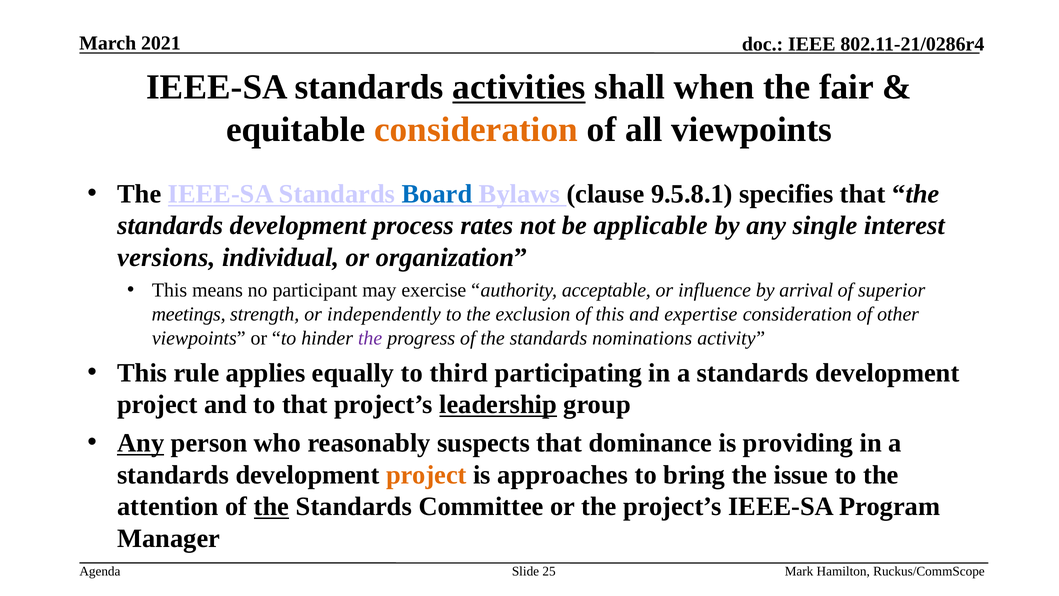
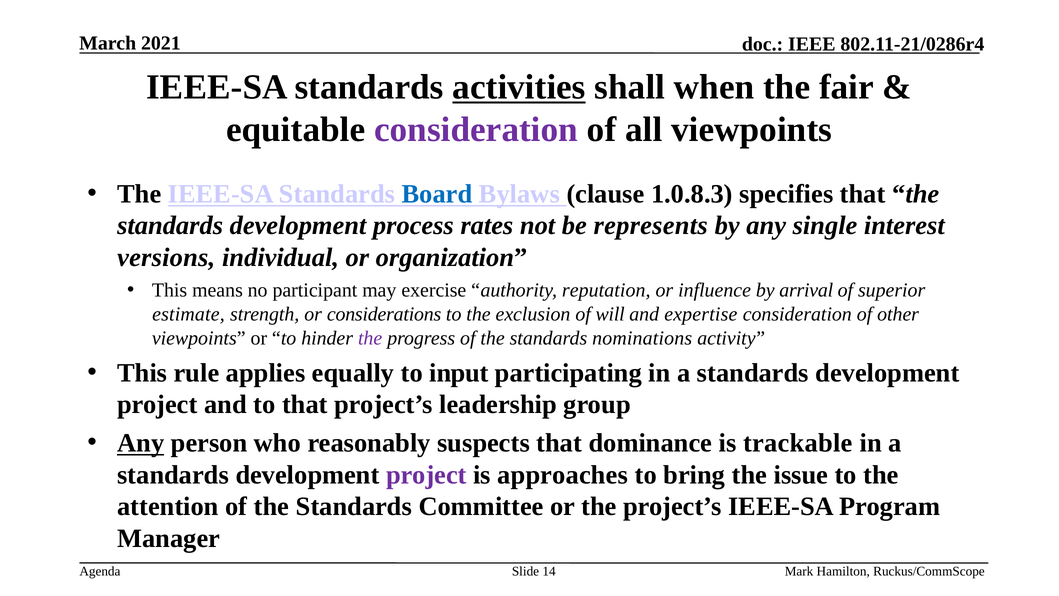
consideration colour: orange -> purple (476, 129)
9.5.8.1: 9.5.8.1 -> 1.0.8.3 (692, 194)
applicable: applicable -> represents (651, 226)
acceptable: acceptable -> reputation (606, 290)
meetings: meetings -> estimate (188, 314)
independently: independently -> considerations (384, 314)
of this: this -> will (610, 314)
third: third -> input (459, 373)
leadership underline: present -> none (498, 405)
providing: providing -> trackable (798, 443)
project colour: orange -> purple (426, 475)
the underline: present -> none (272, 506)
25: 25 -> 14 (549, 571)
